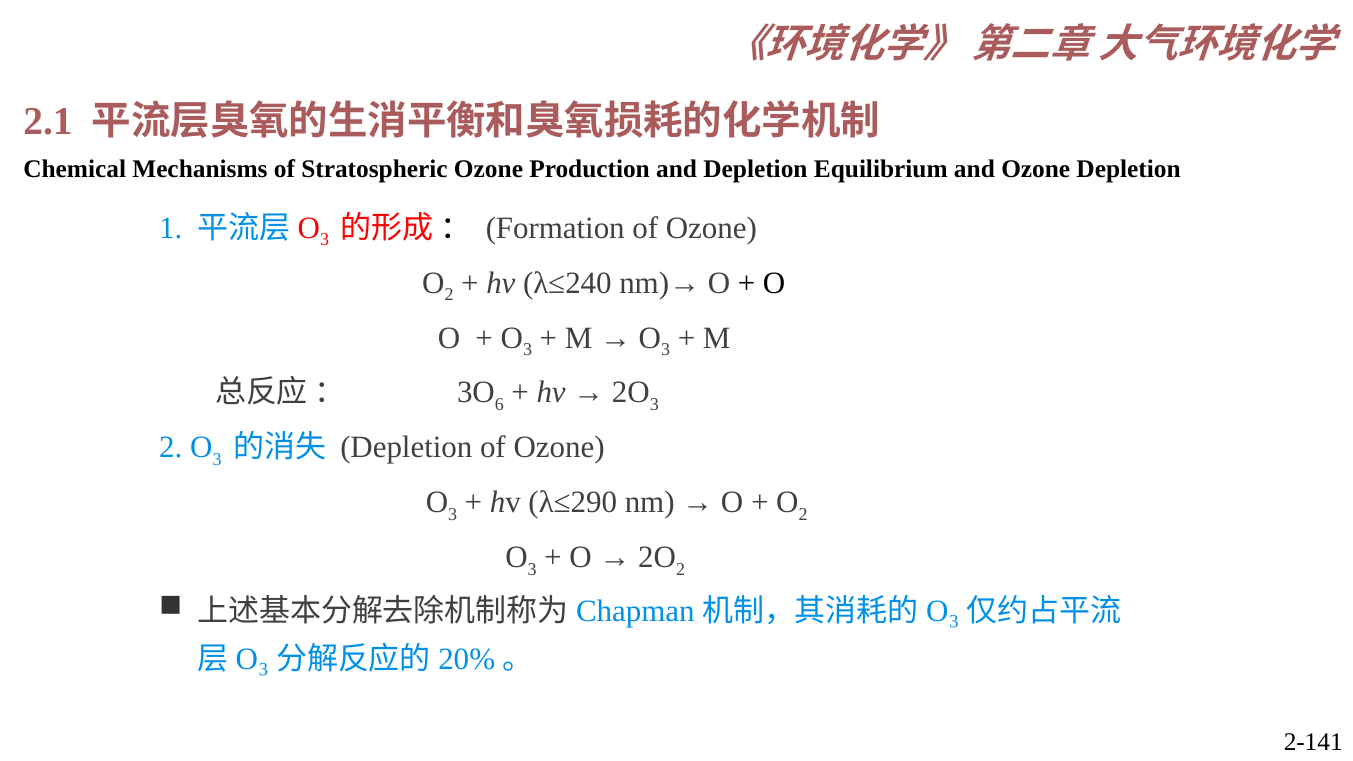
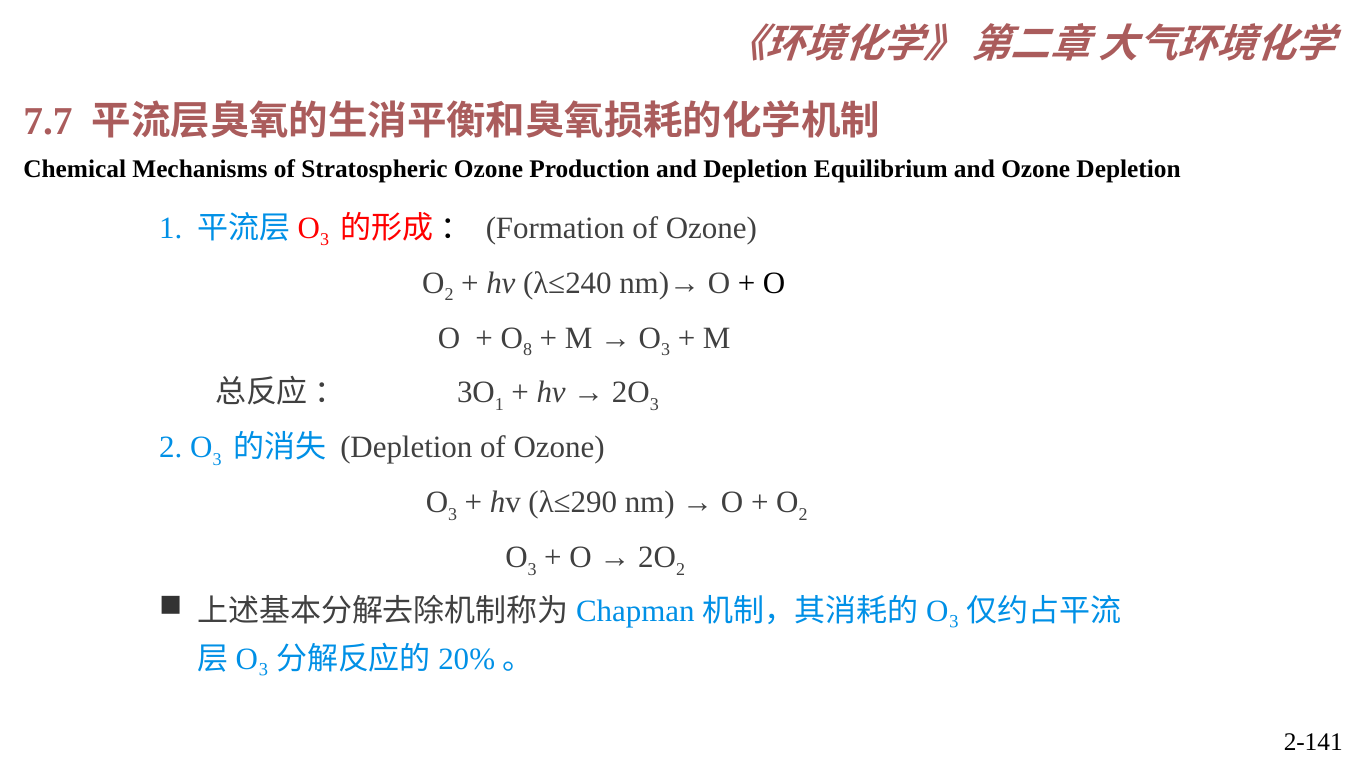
2.1: 2.1 -> 7.7 (48, 122)
3: 3 -> 8 (528, 350)
6: 6 -> 1 (499, 405)
